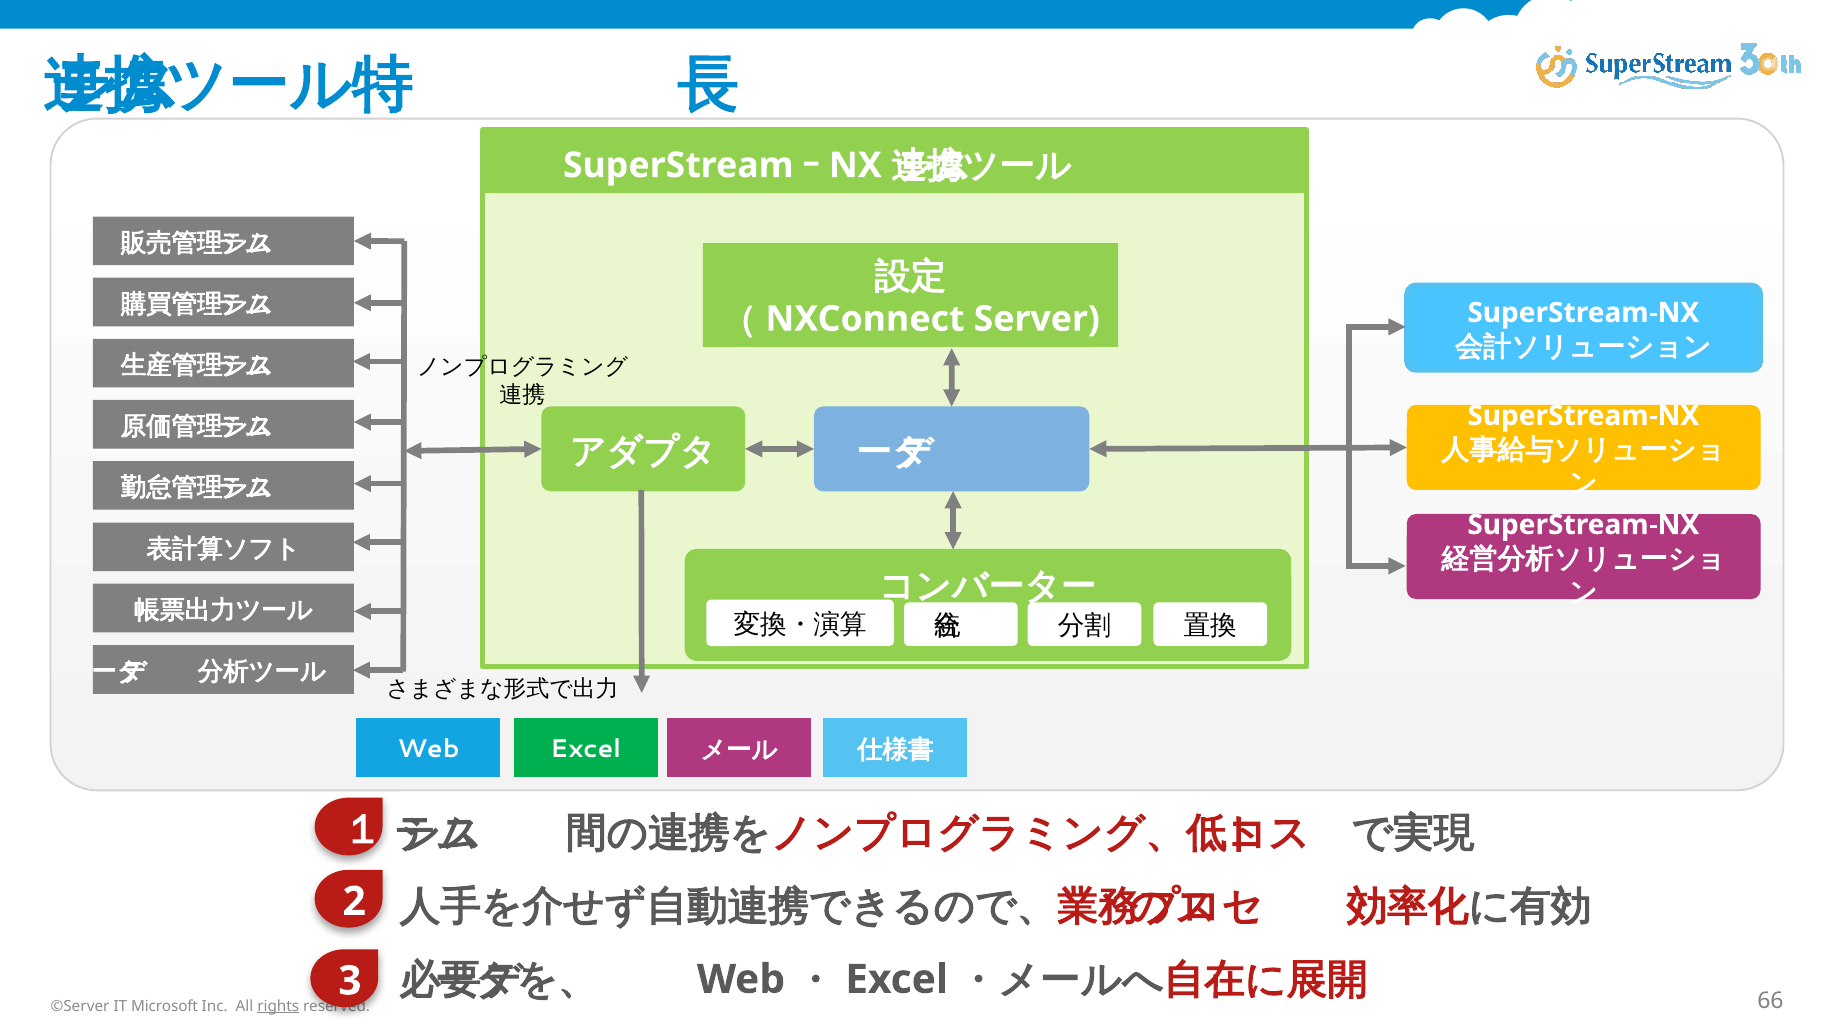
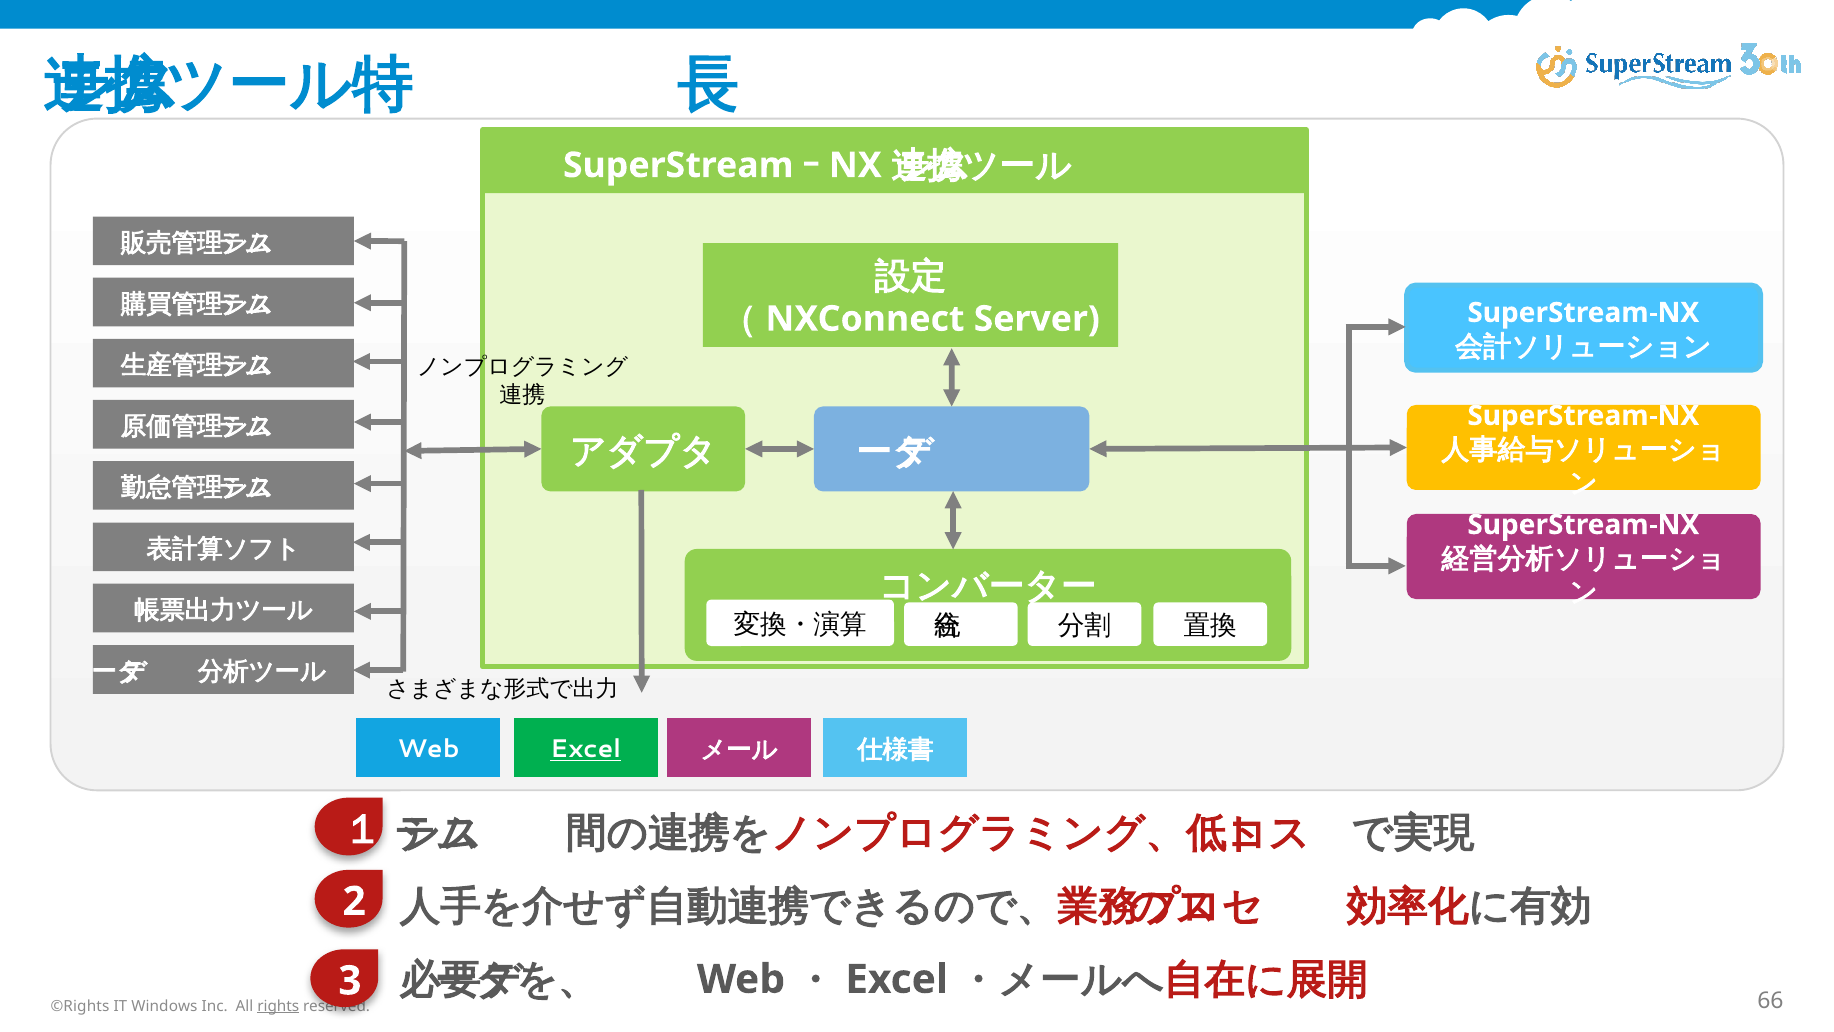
Excel underline: none -> present (586, 749)
©Server: ©Server -> ©Rights (80, 1006)
Microsoft: Microsoft -> Windows (164, 1006)
